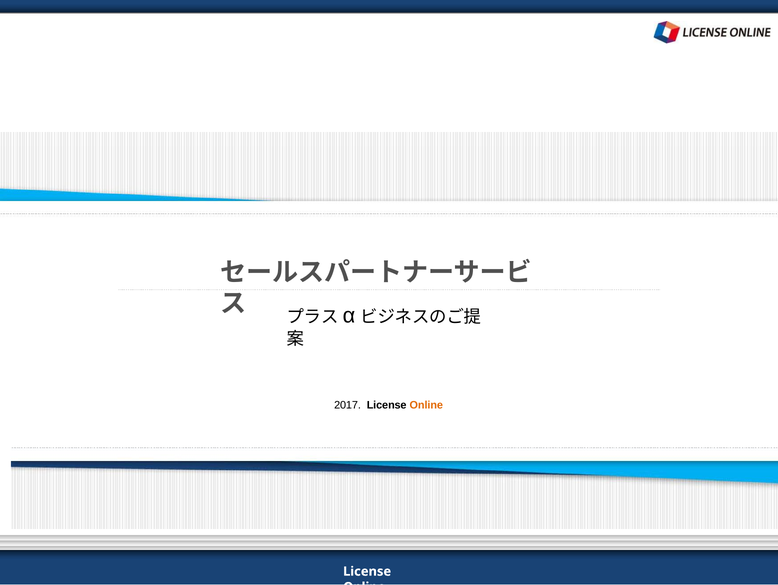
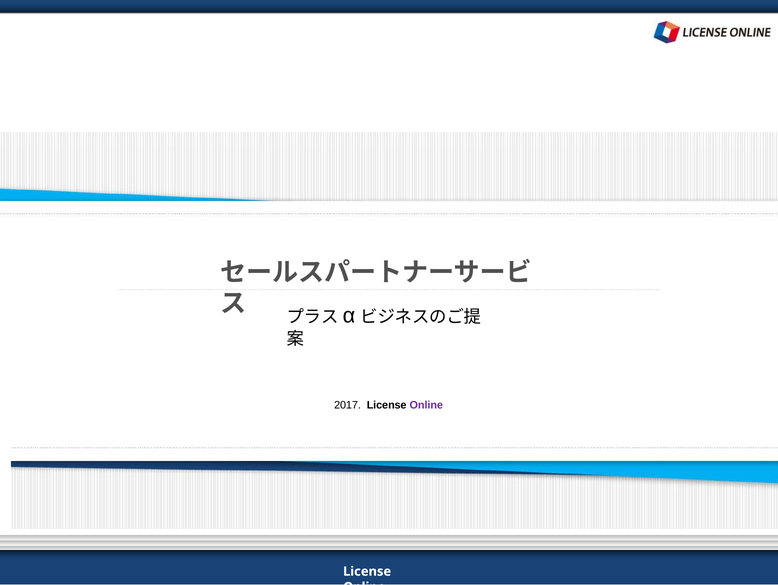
Online colour: orange -> purple (426, 405)
